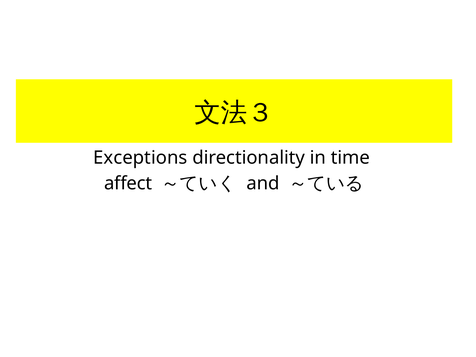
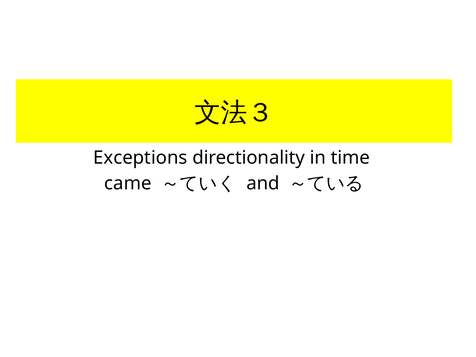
affect: affect -> came (128, 184)
